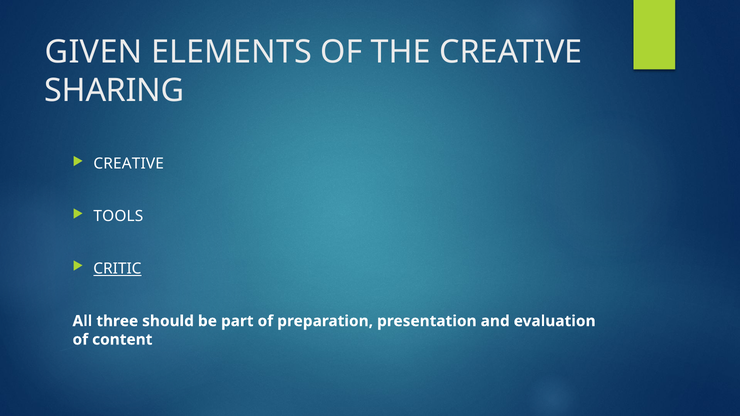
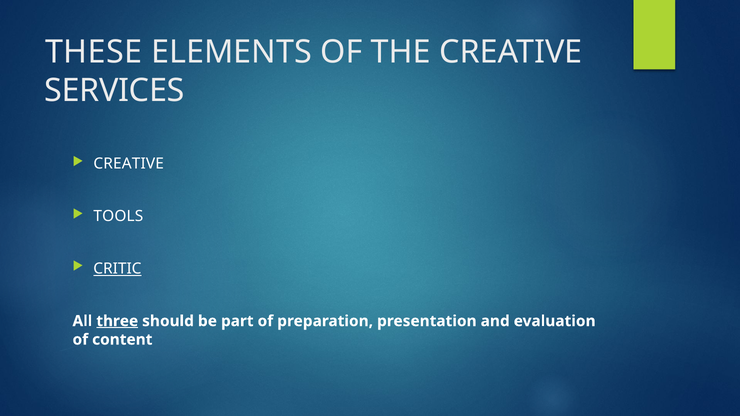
GIVEN: GIVEN -> THESE (94, 52)
SHARING: SHARING -> SERVICES (114, 91)
three underline: none -> present (117, 321)
